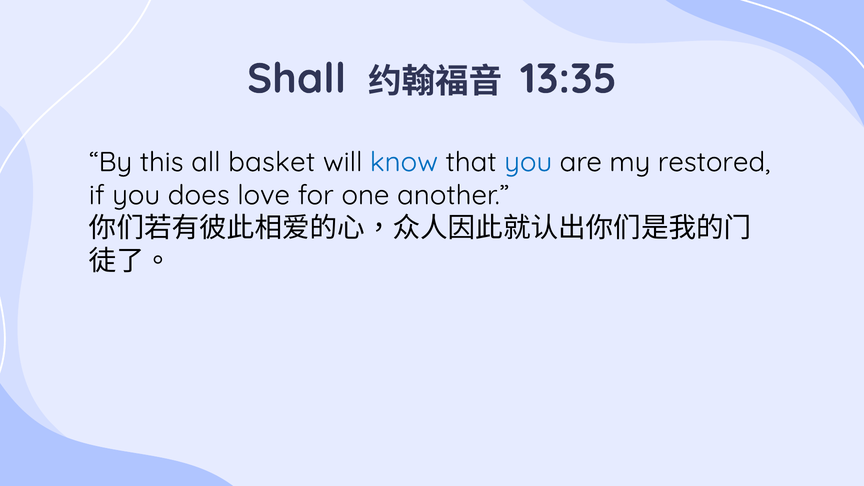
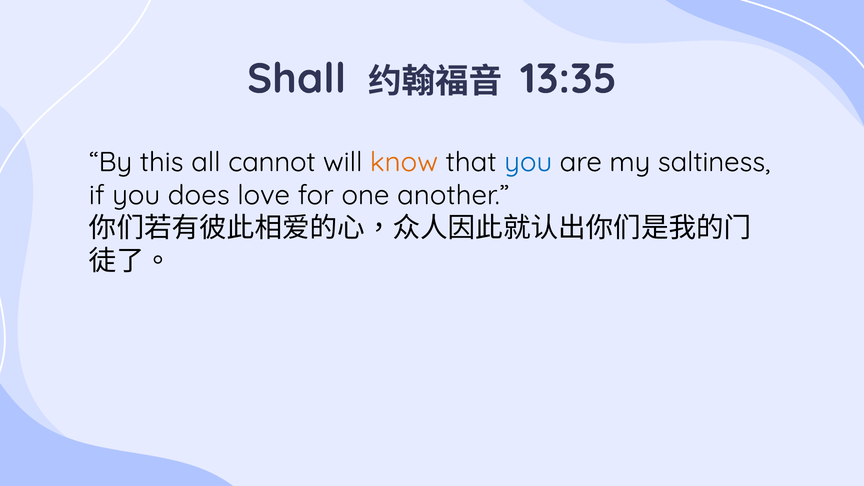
basket: basket -> cannot (272, 162)
know colour: blue -> orange (404, 162)
restored: restored -> saltiness (714, 162)
